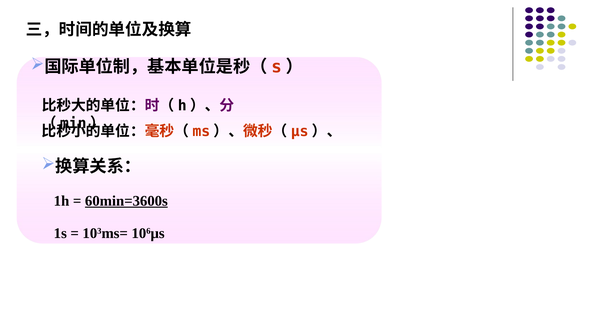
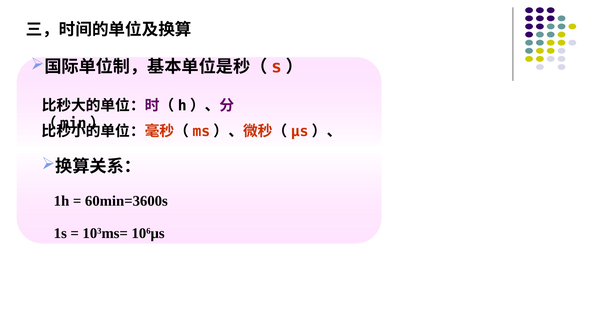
60min=3600s underline: present -> none (126, 201)
